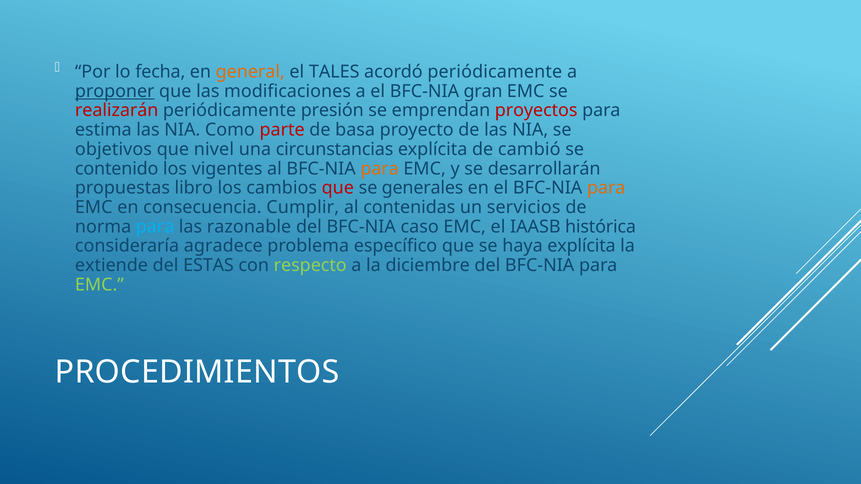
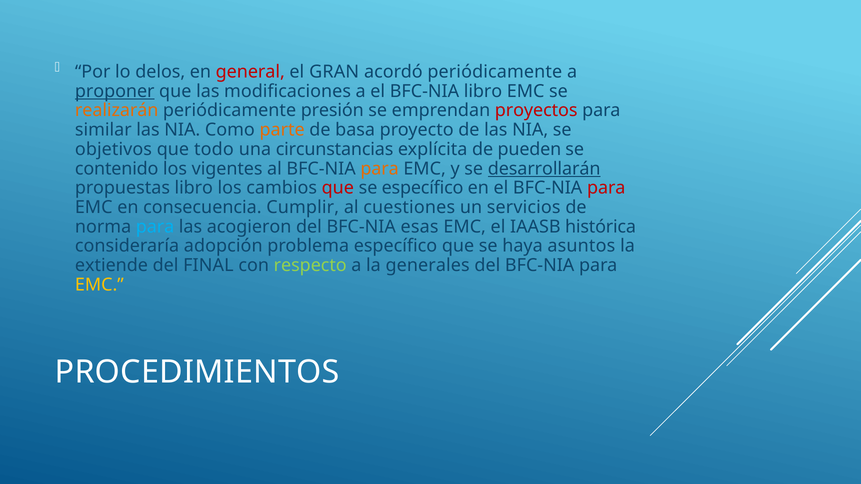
fecha: fecha -> delos (160, 72)
general colour: orange -> red (250, 72)
TALES: TALES -> GRAN (334, 72)
BFC-NIA gran: gran -> libro (483, 91)
realizarán colour: red -> orange (117, 111)
estima: estima -> similar (103, 130)
parte colour: red -> orange (282, 130)
nivel: nivel -> todo (214, 149)
cambió: cambió -> pueden (529, 149)
desarrollarán underline: none -> present (544, 169)
se generales: generales -> específico (423, 188)
para colour: orange -> red (606, 188)
contenidas: contenidas -> cuestiones (409, 207)
razonable: razonable -> acogieron (249, 227)
caso: caso -> esas (420, 227)
agradece: agradece -> adopción (223, 246)
haya explícita: explícita -> asuntos (581, 246)
ESTAS: ESTAS -> FINAL (208, 266)
diciembre: diciembre -> generales (428, 266)
EMC colour: light green -> yellow (99, 285)
